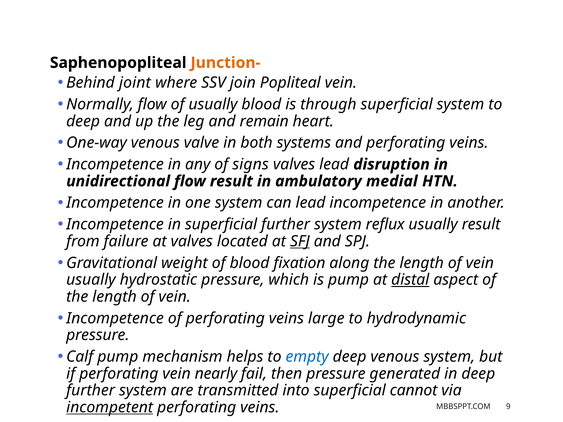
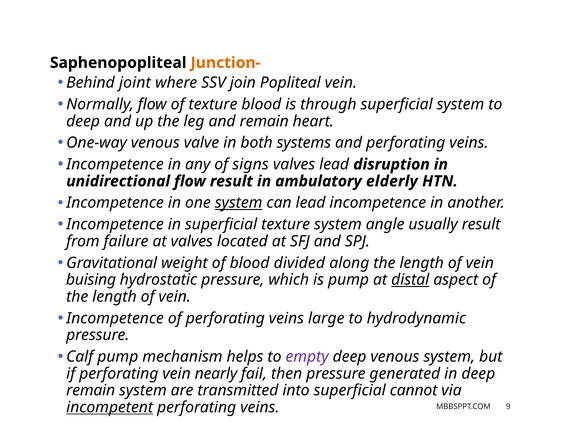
of usually: usually -> texture (213, 104)
medial: medial -> elderly (392, 181)
system underline: none -> present (239, 203)
superficial further: further -> texture (286, 225)
reflux: reflux -> angle (385, 225)
SFJ underline: present -> none (300, 241)
fixation: fixation -> divided (299, 263)
usually: usually -> buising (91, 280)
empty colour: blue -> purple (307, 357)
further: further -> remain (91, 391)
